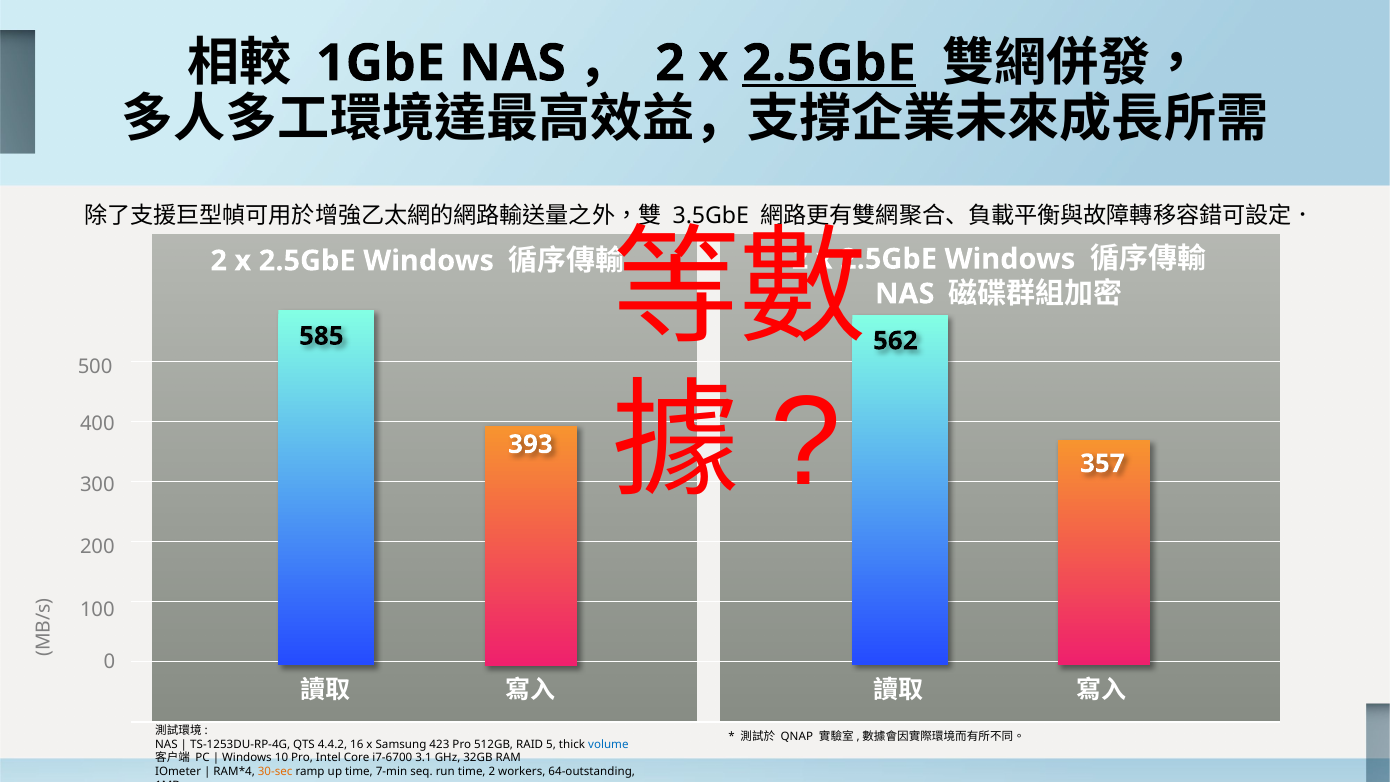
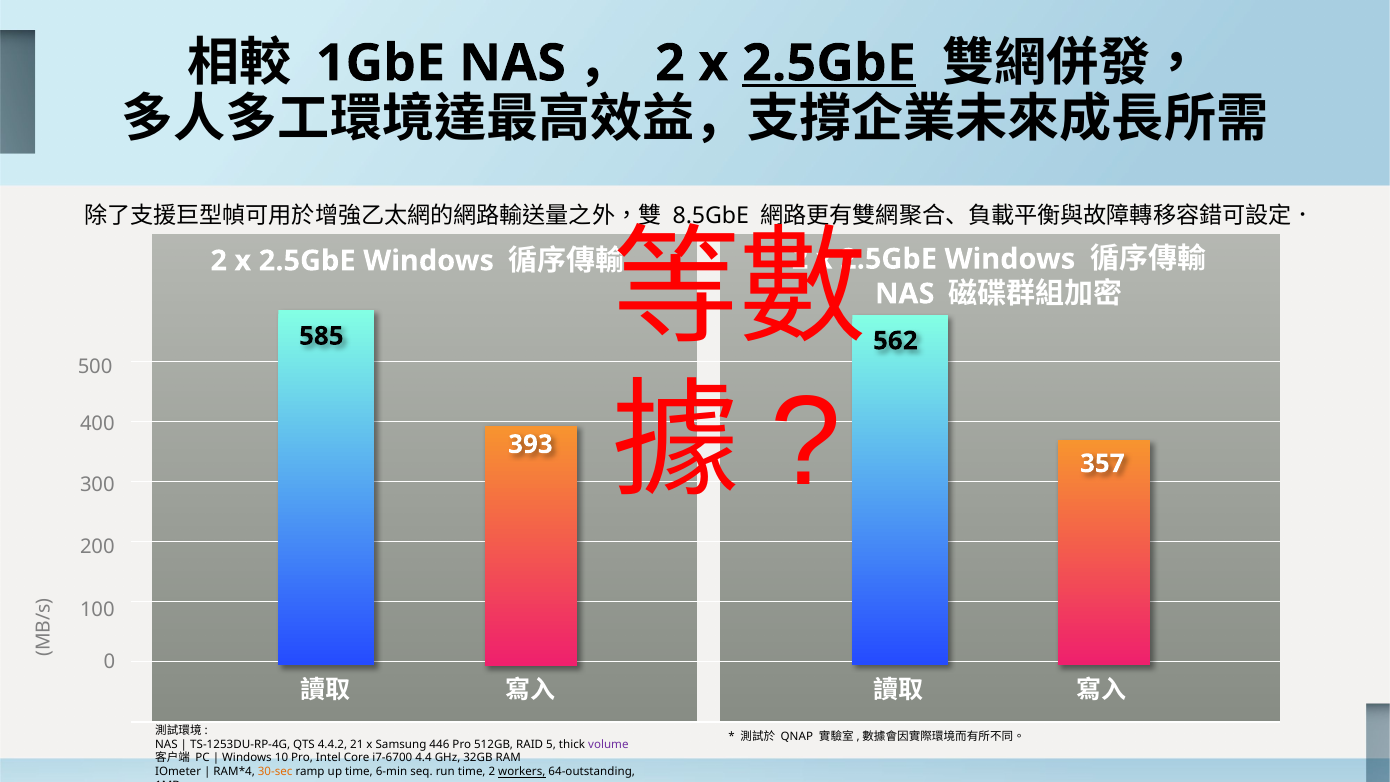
3.5GbE: 3.5GbE -> 8.5GbE (711, 216)
16: 16 -> 21 (357, 744)
423: 423 -> 446 (439, 744)
volume colour: blue -> purple (608, 744)
3.1: 3.1 -> 4.4 (424, 758)
7-min: 7-min -> 6-min (391, 772)
workers underline: none -> present (522, 772)
